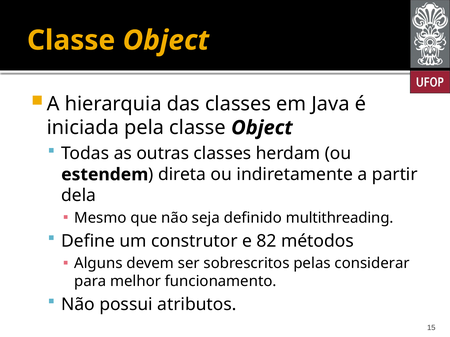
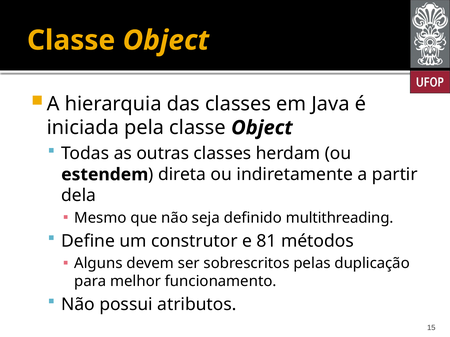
82: 82 -> 81 (267, 241)
considerar: considerar -> duplicação (372, 264)
